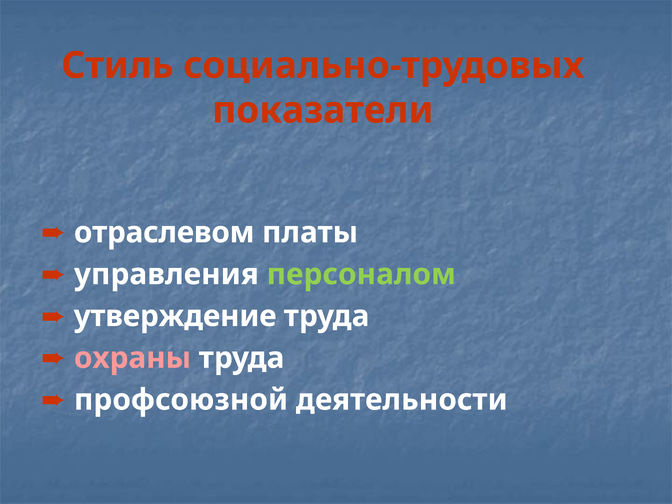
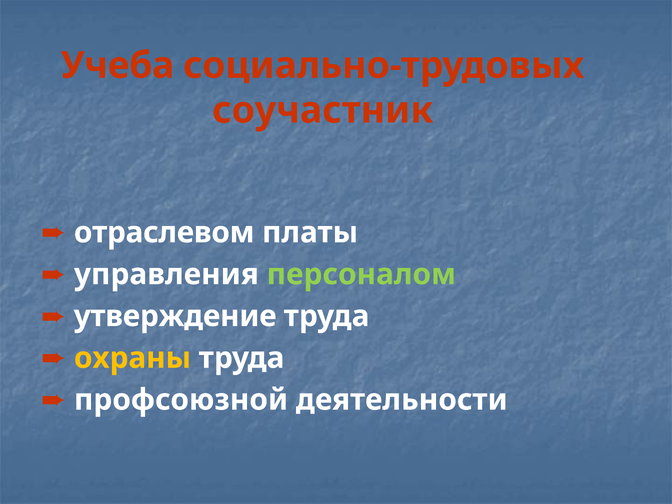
Стиль: Стиль -> Учеба (117, 65)
показатели: показатели -> соучастник (323, 110)
охраны colour: pink -> yellow (133, 358)
